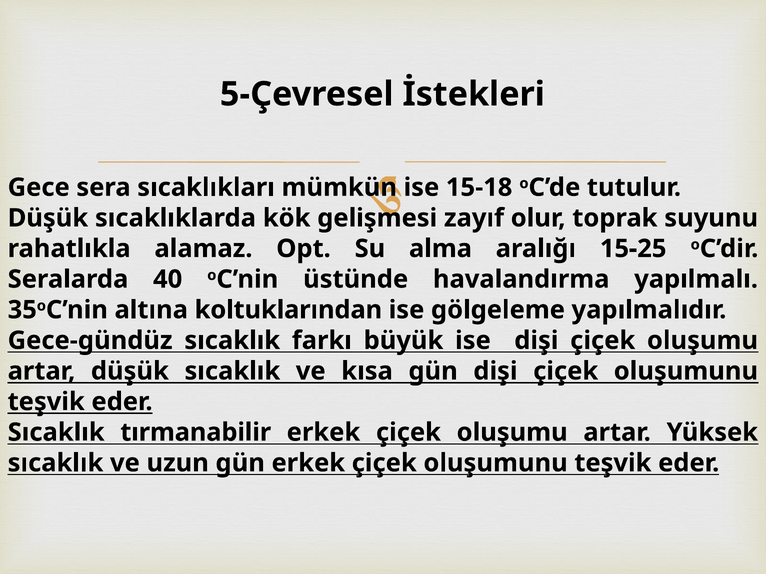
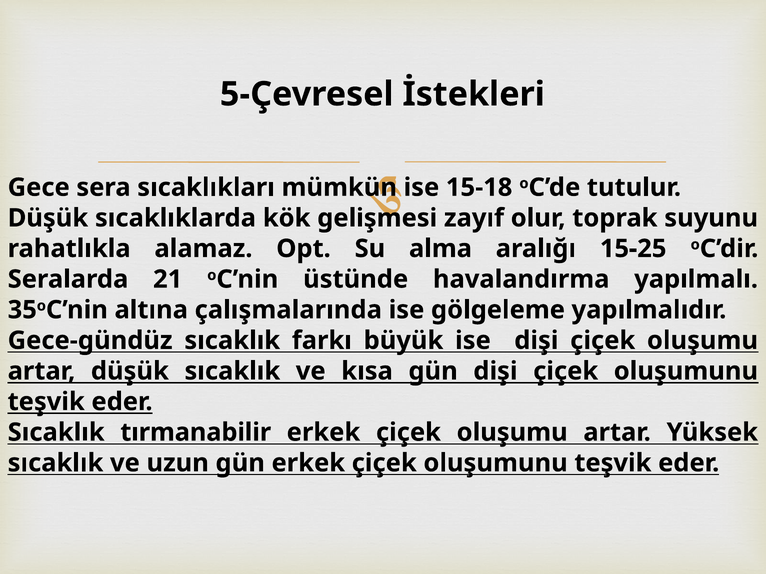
40: 40 -> 21 (168, 279)
koltuklarından: koltuklarından -> çalışmalarında (288, 310)
